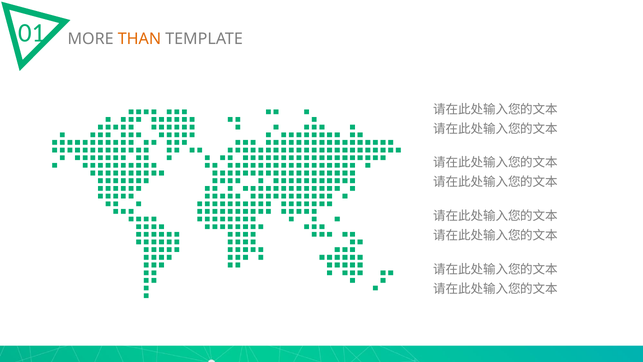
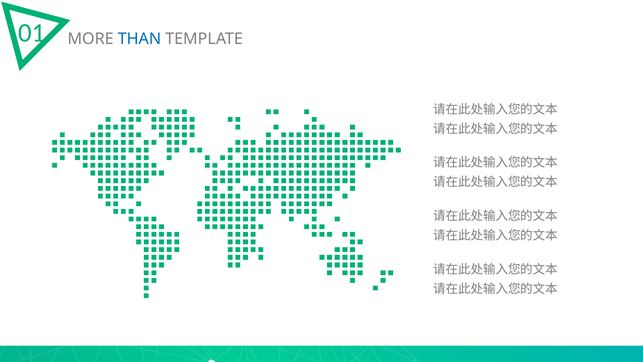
THAN colour: orange -> blue (139, 39)
